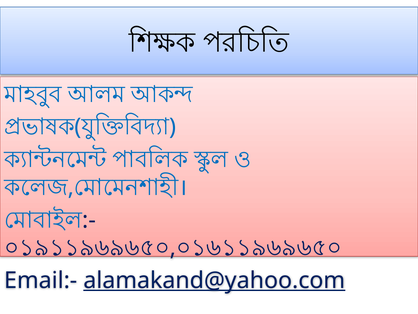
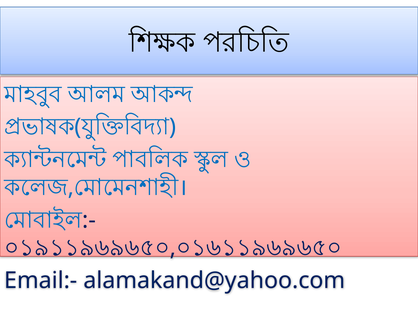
alamakand@yahoo.com underline: present -> none (214, 280)
